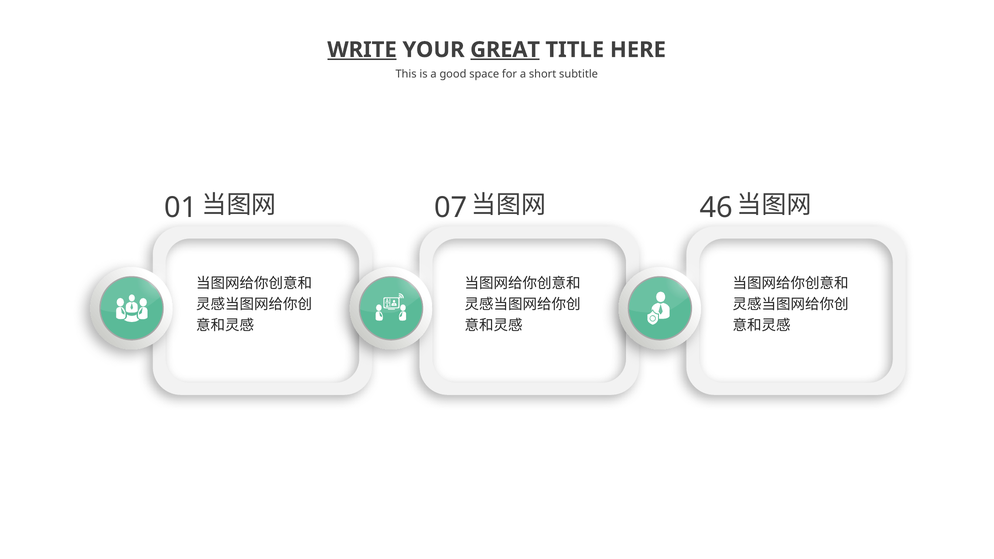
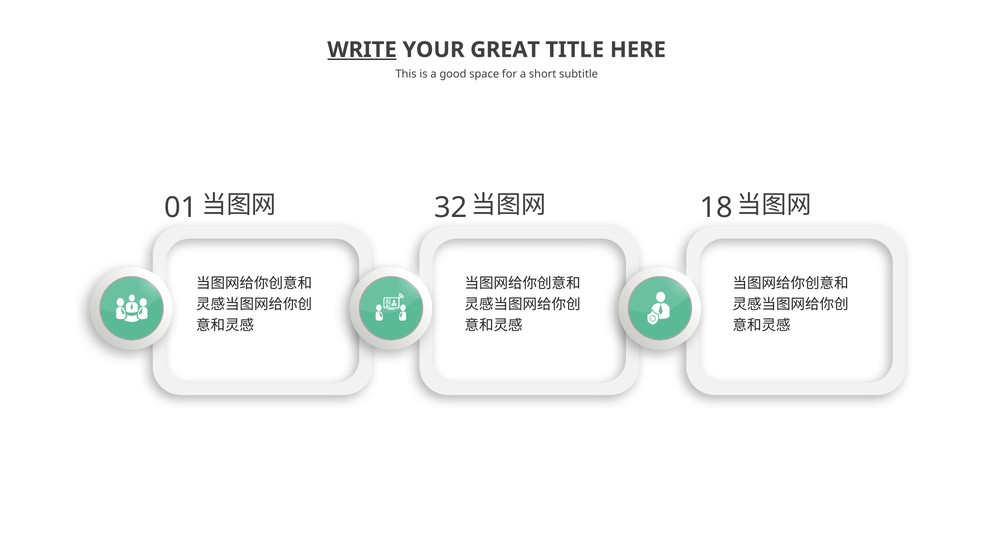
GREAT underline: present -> none (505, 50)
07: 07 -> 32 (451, 208)
46: 46 -> 18 (716, 208)
